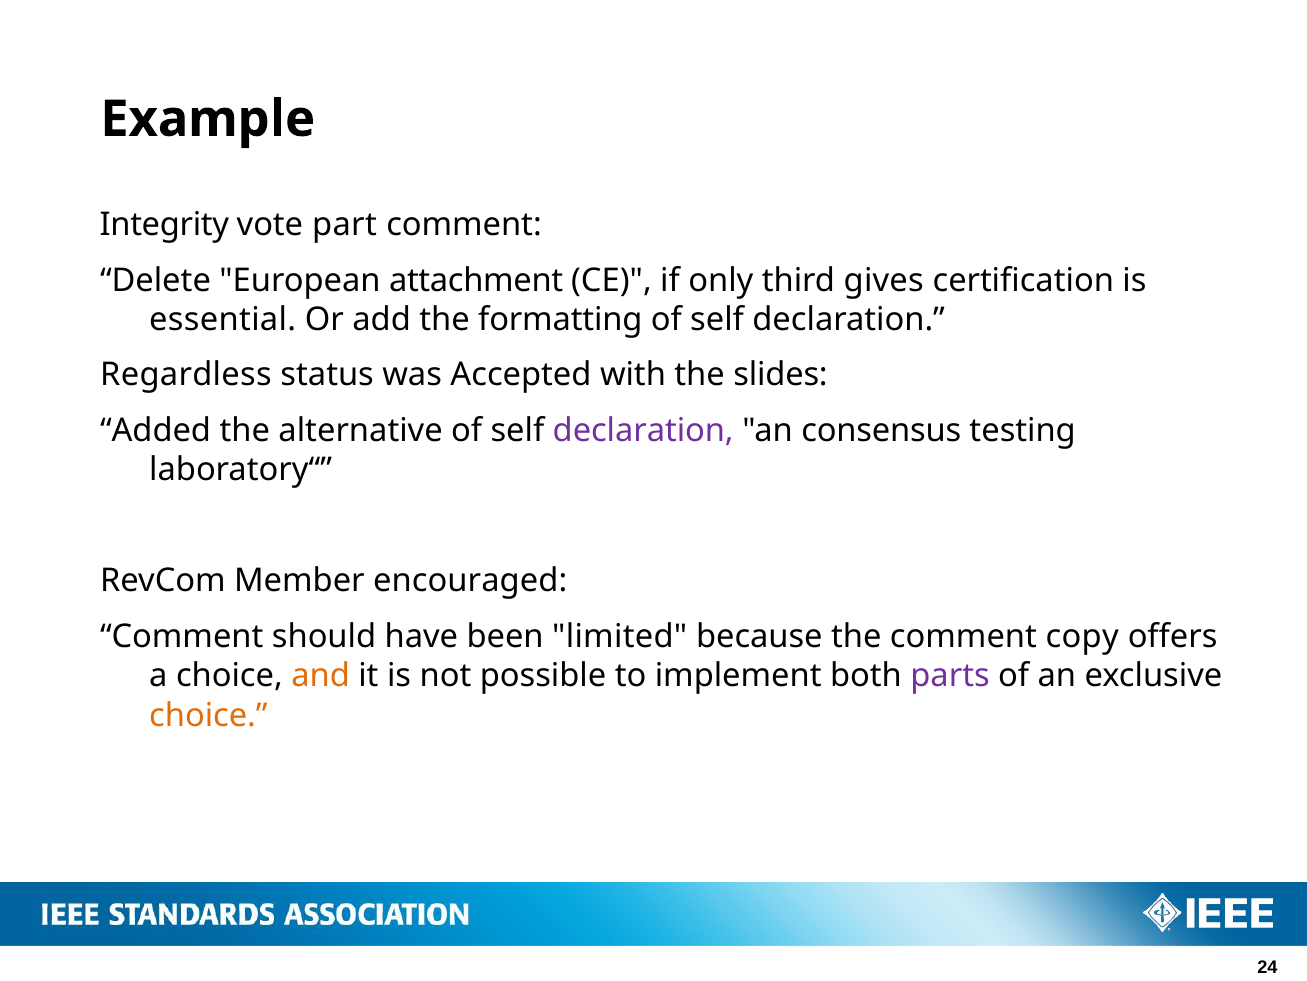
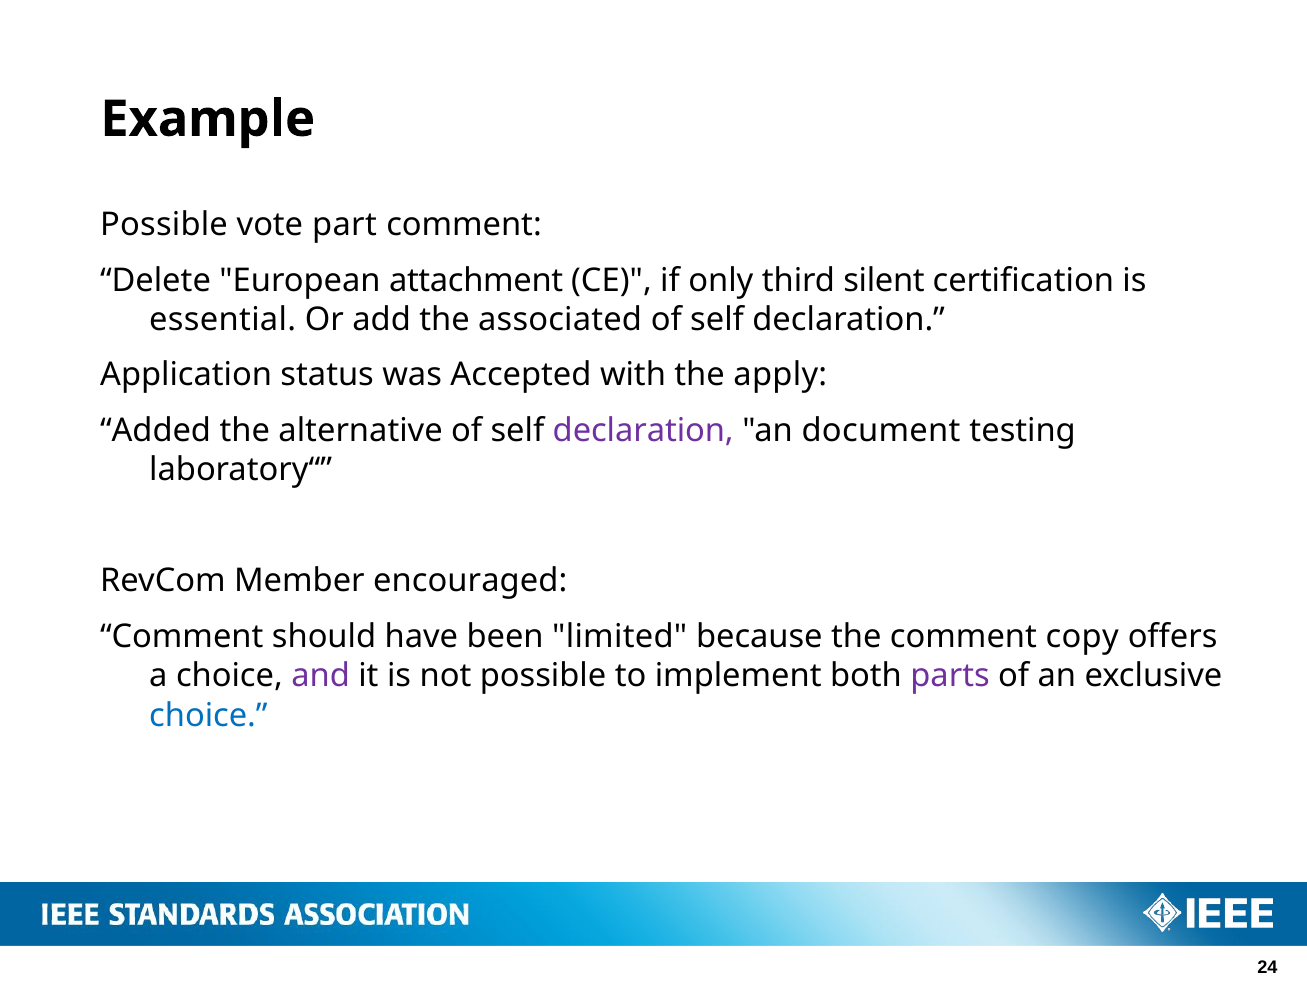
Integrity: Integrity -> Possible (164, 224)
gives: gives -> silent (884, 280)
formatting: formatting -> associated (560, 319)
Regardless: Regardless -> Application (186, 375)
slides: slides -> apply (780, 375)
consensus: consensus -> document (881, 430)
and colour: orange -> purple (321, 676)
choice colour: orange -> blue (208, 715)
